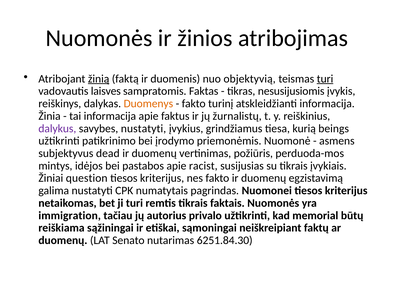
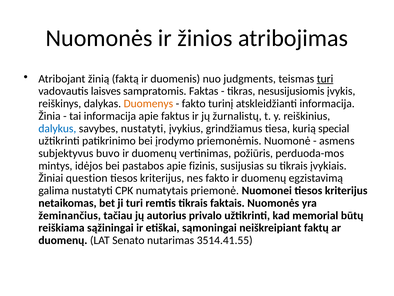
žinią underline: present -> none (99, 79)
objektyvią: objektyvią -> judgments (250, 79)
dalykus colour: purple -> blue (57, 128)
beings: beings -> special (334, 128)
dead: dead -> buvo (108, 153)
racist: racist -> fizinis (203, 165)
pagrindas: pagrindas -> priemonė (215, 190)
immigration: immigration -> žeminančius (70, 215)
6251.84.30: 6251.84.30 -> 3514.41.55 (225, 240)
